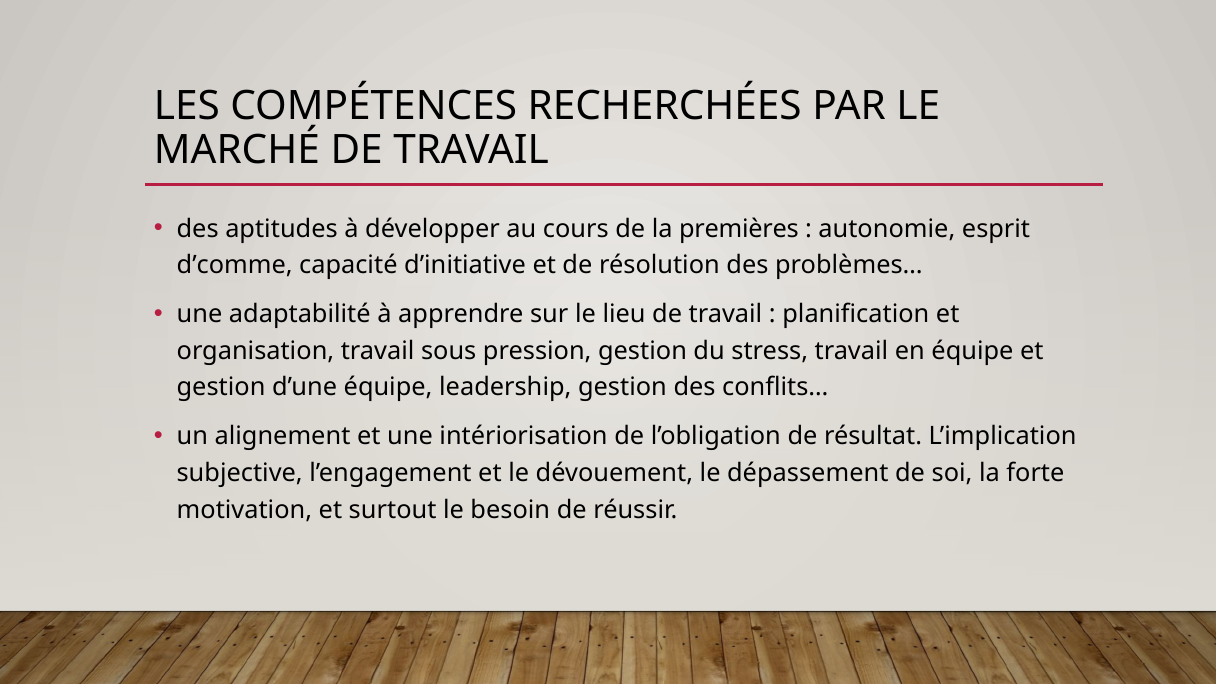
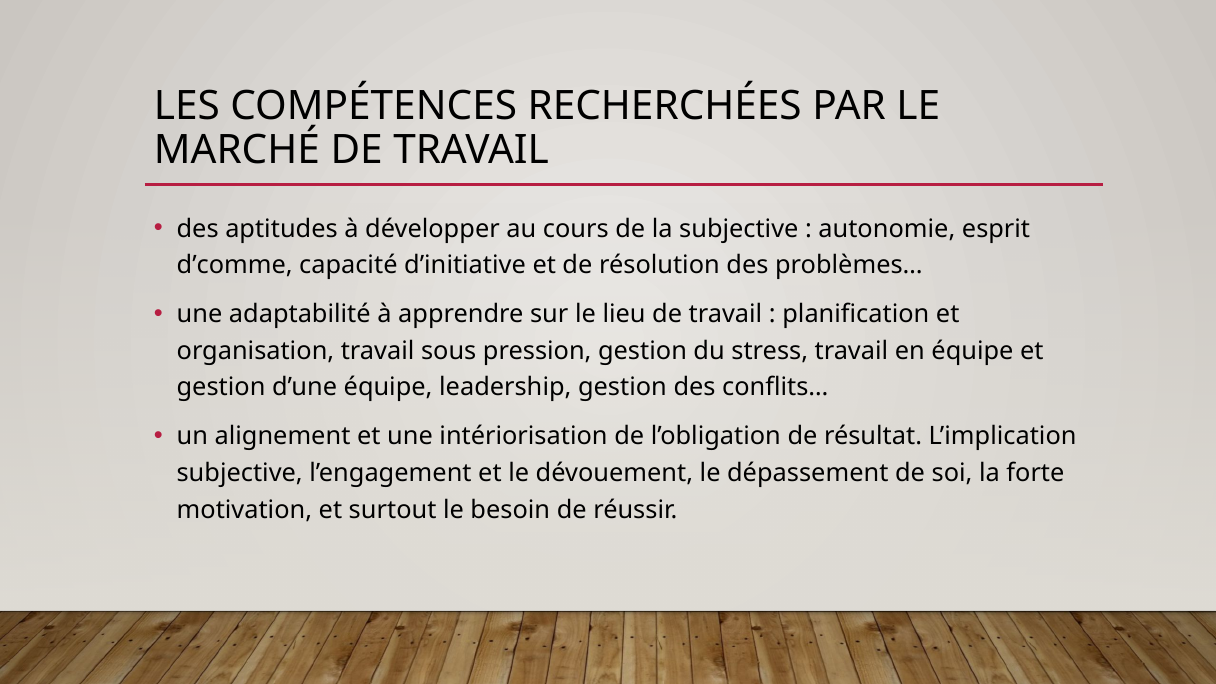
la premières: premières -> subjective (739, 229)
